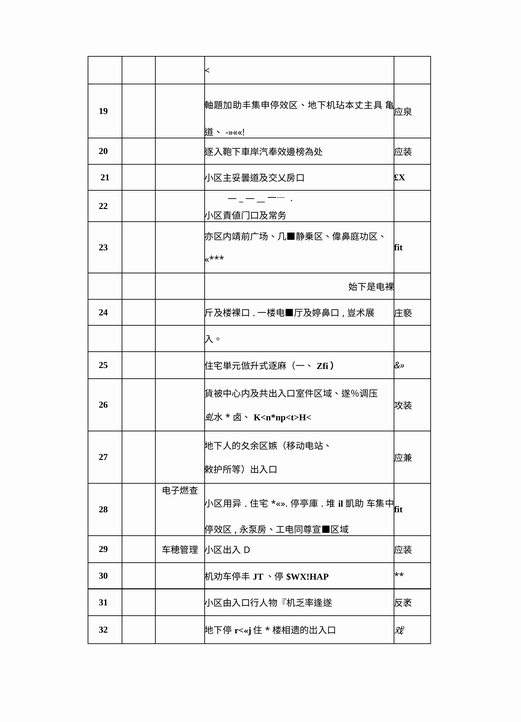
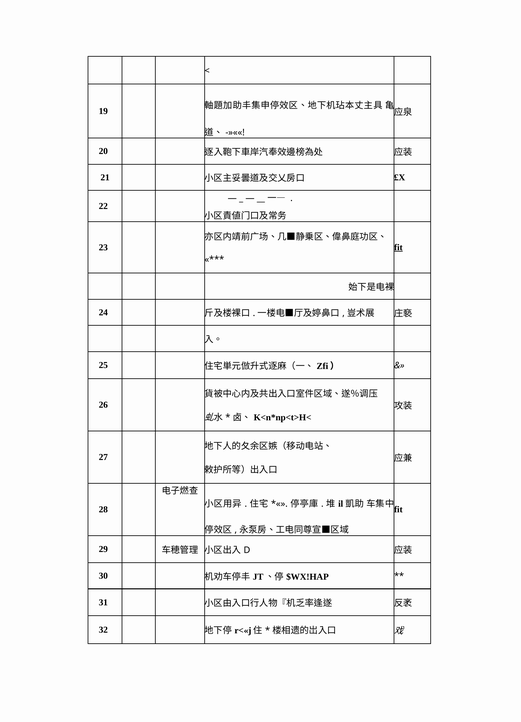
fit underline: none -> present (398, 247)
